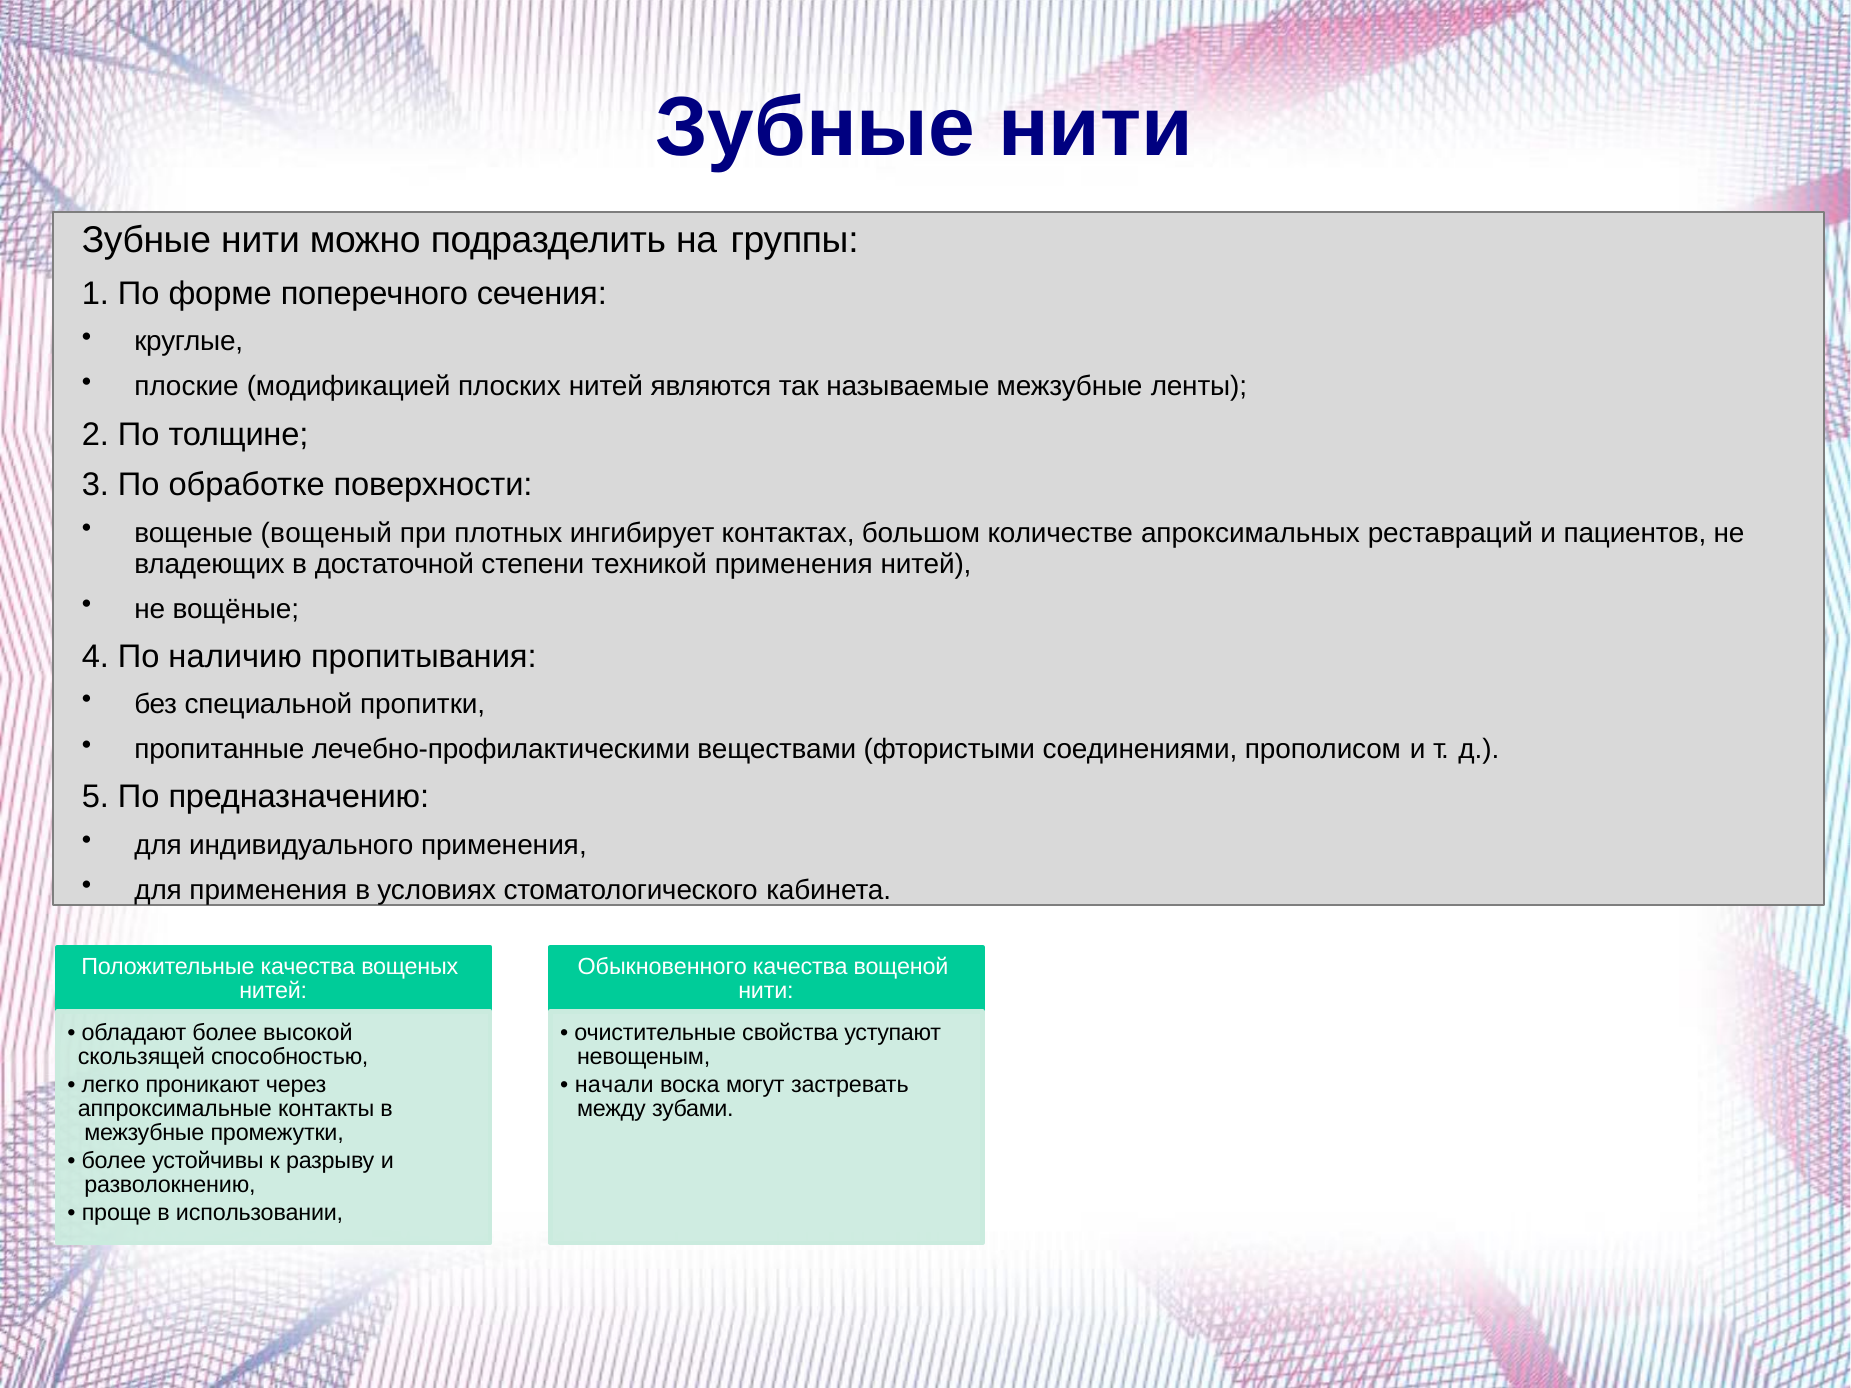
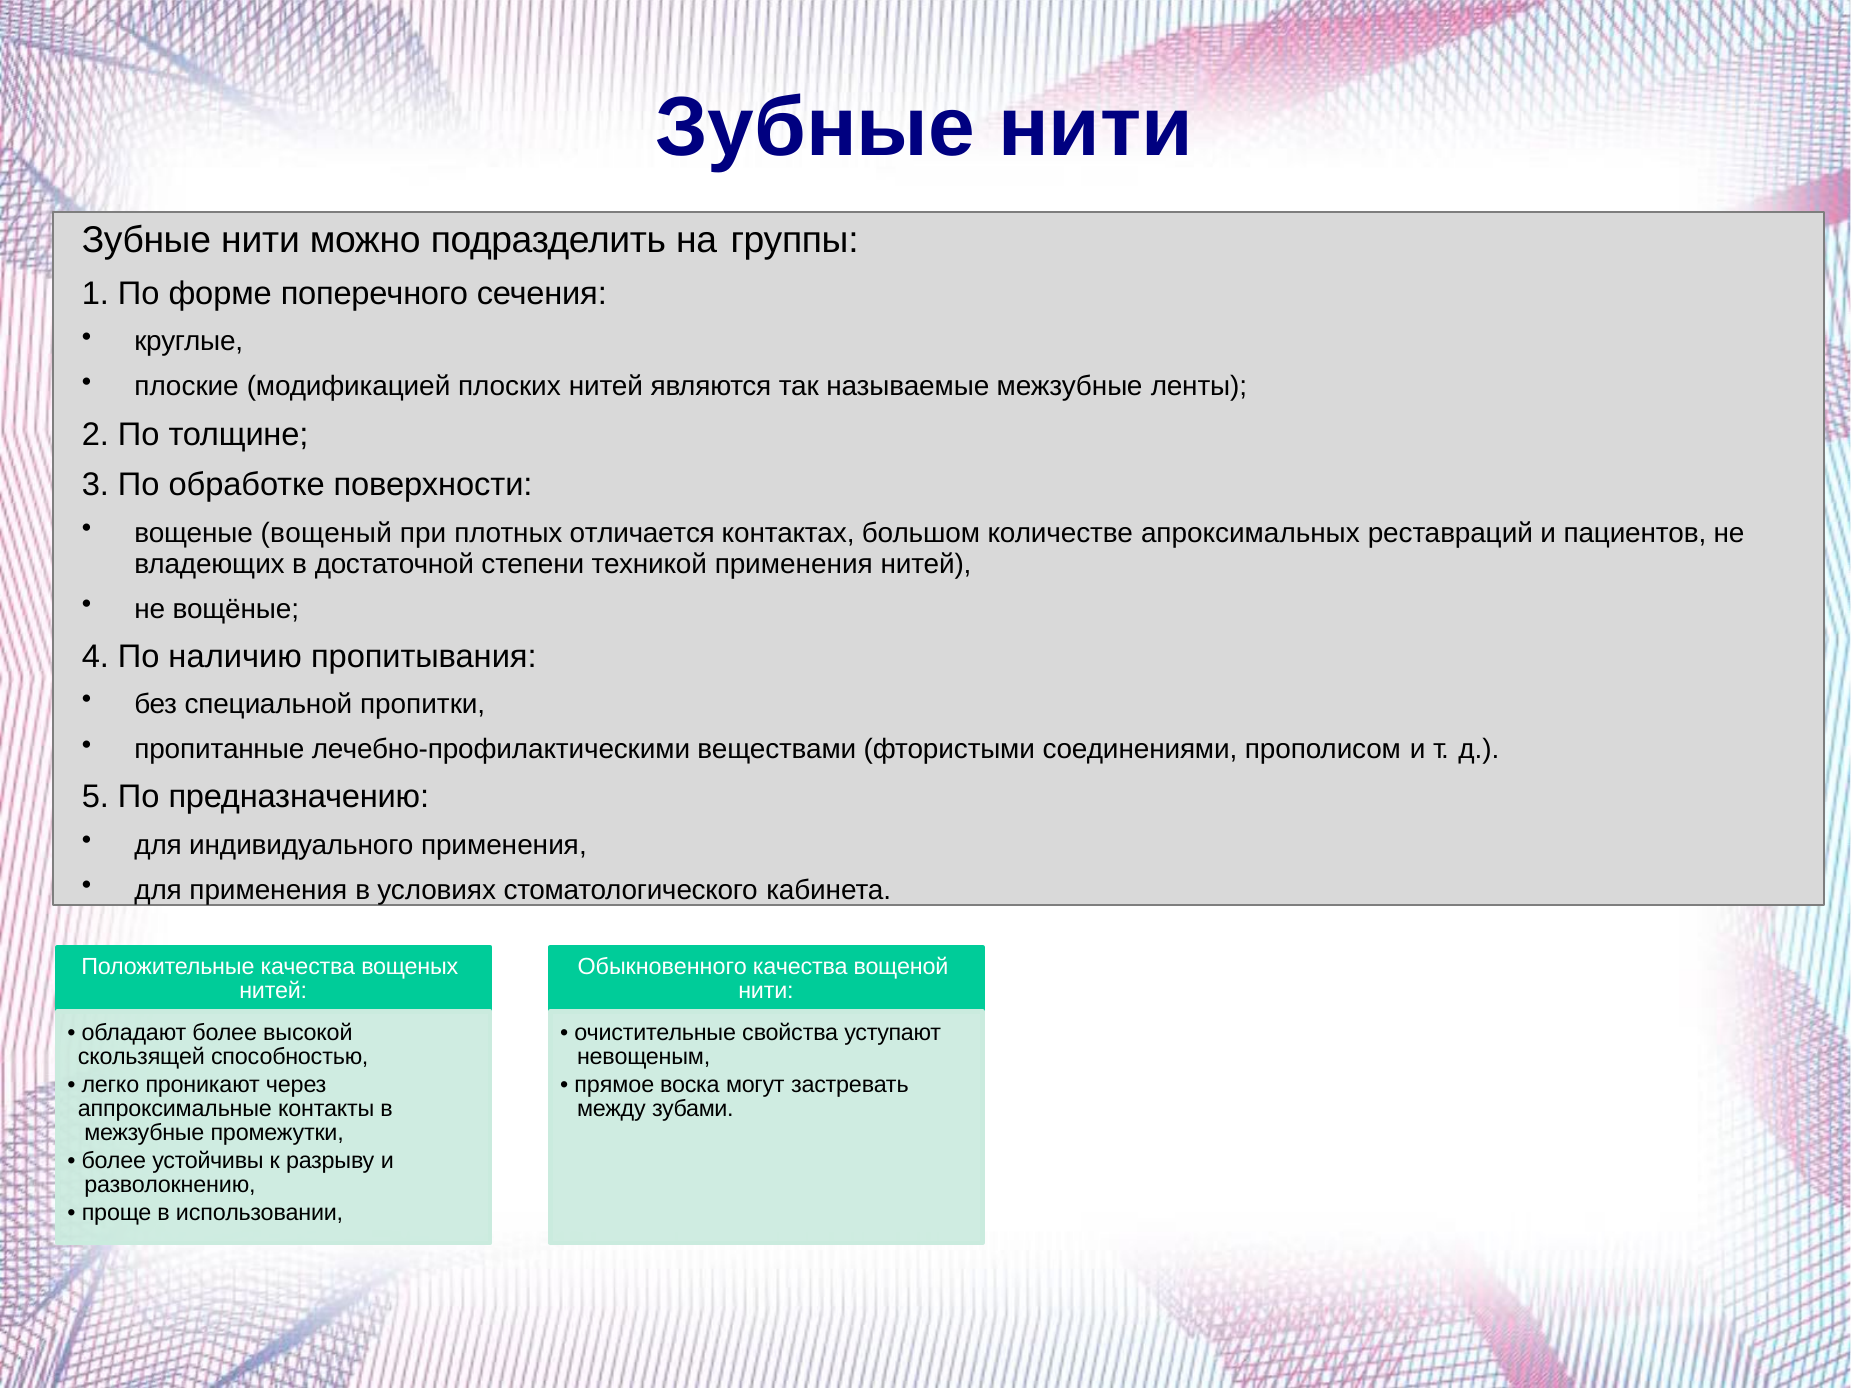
ингибирует: ингибирует -> отличается (642, 533)
начали: начали -> прямое (614, 1085)
